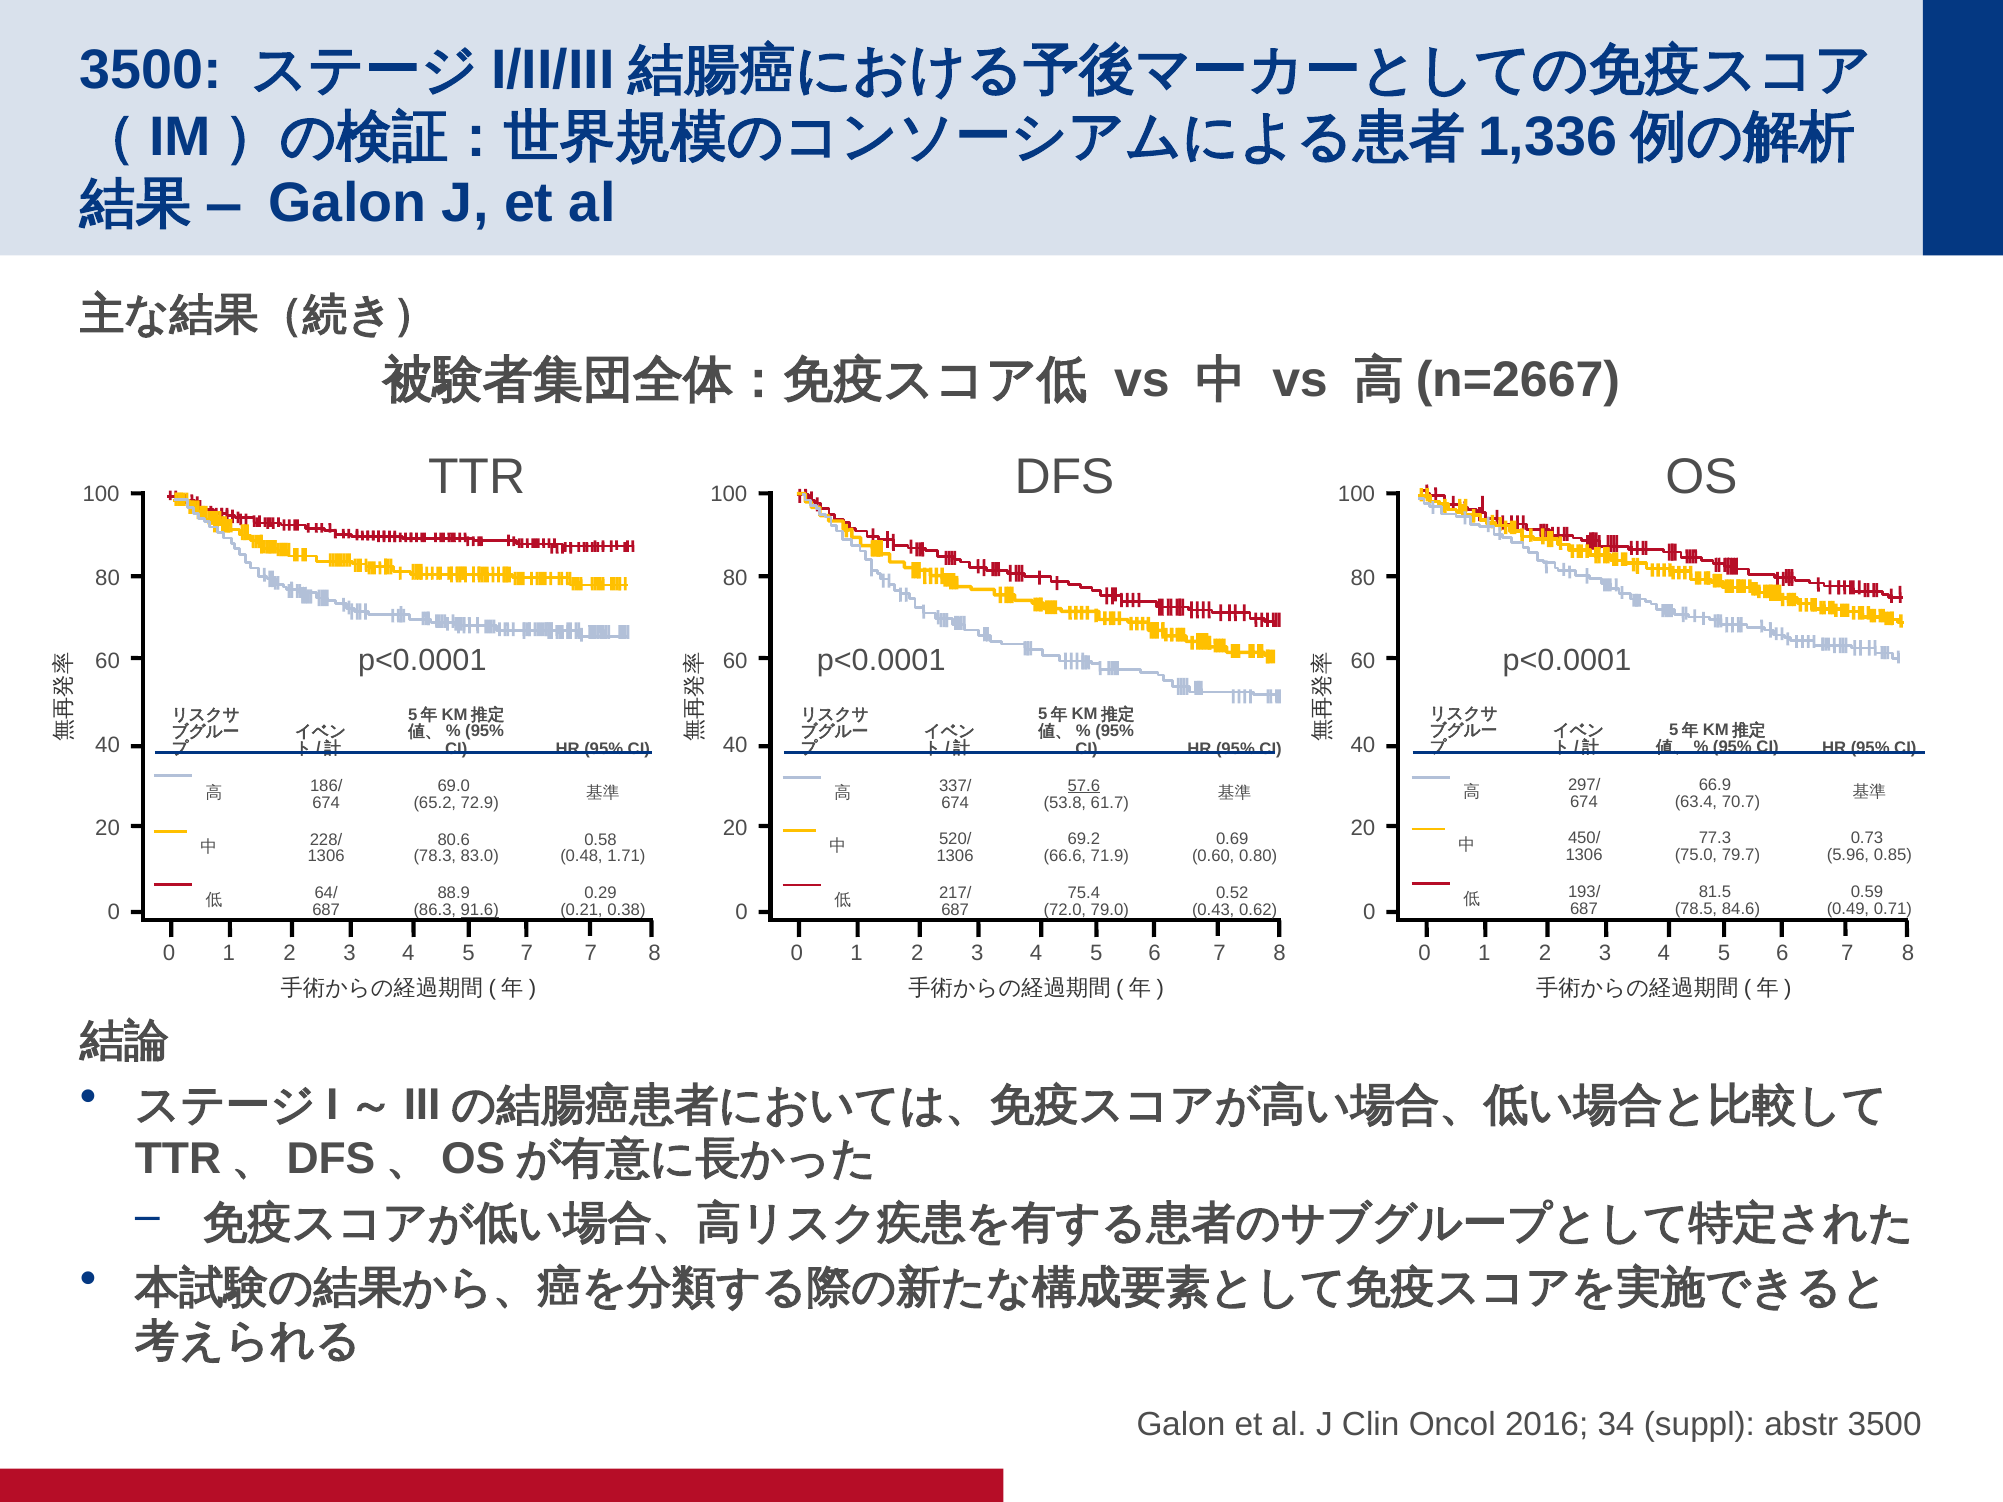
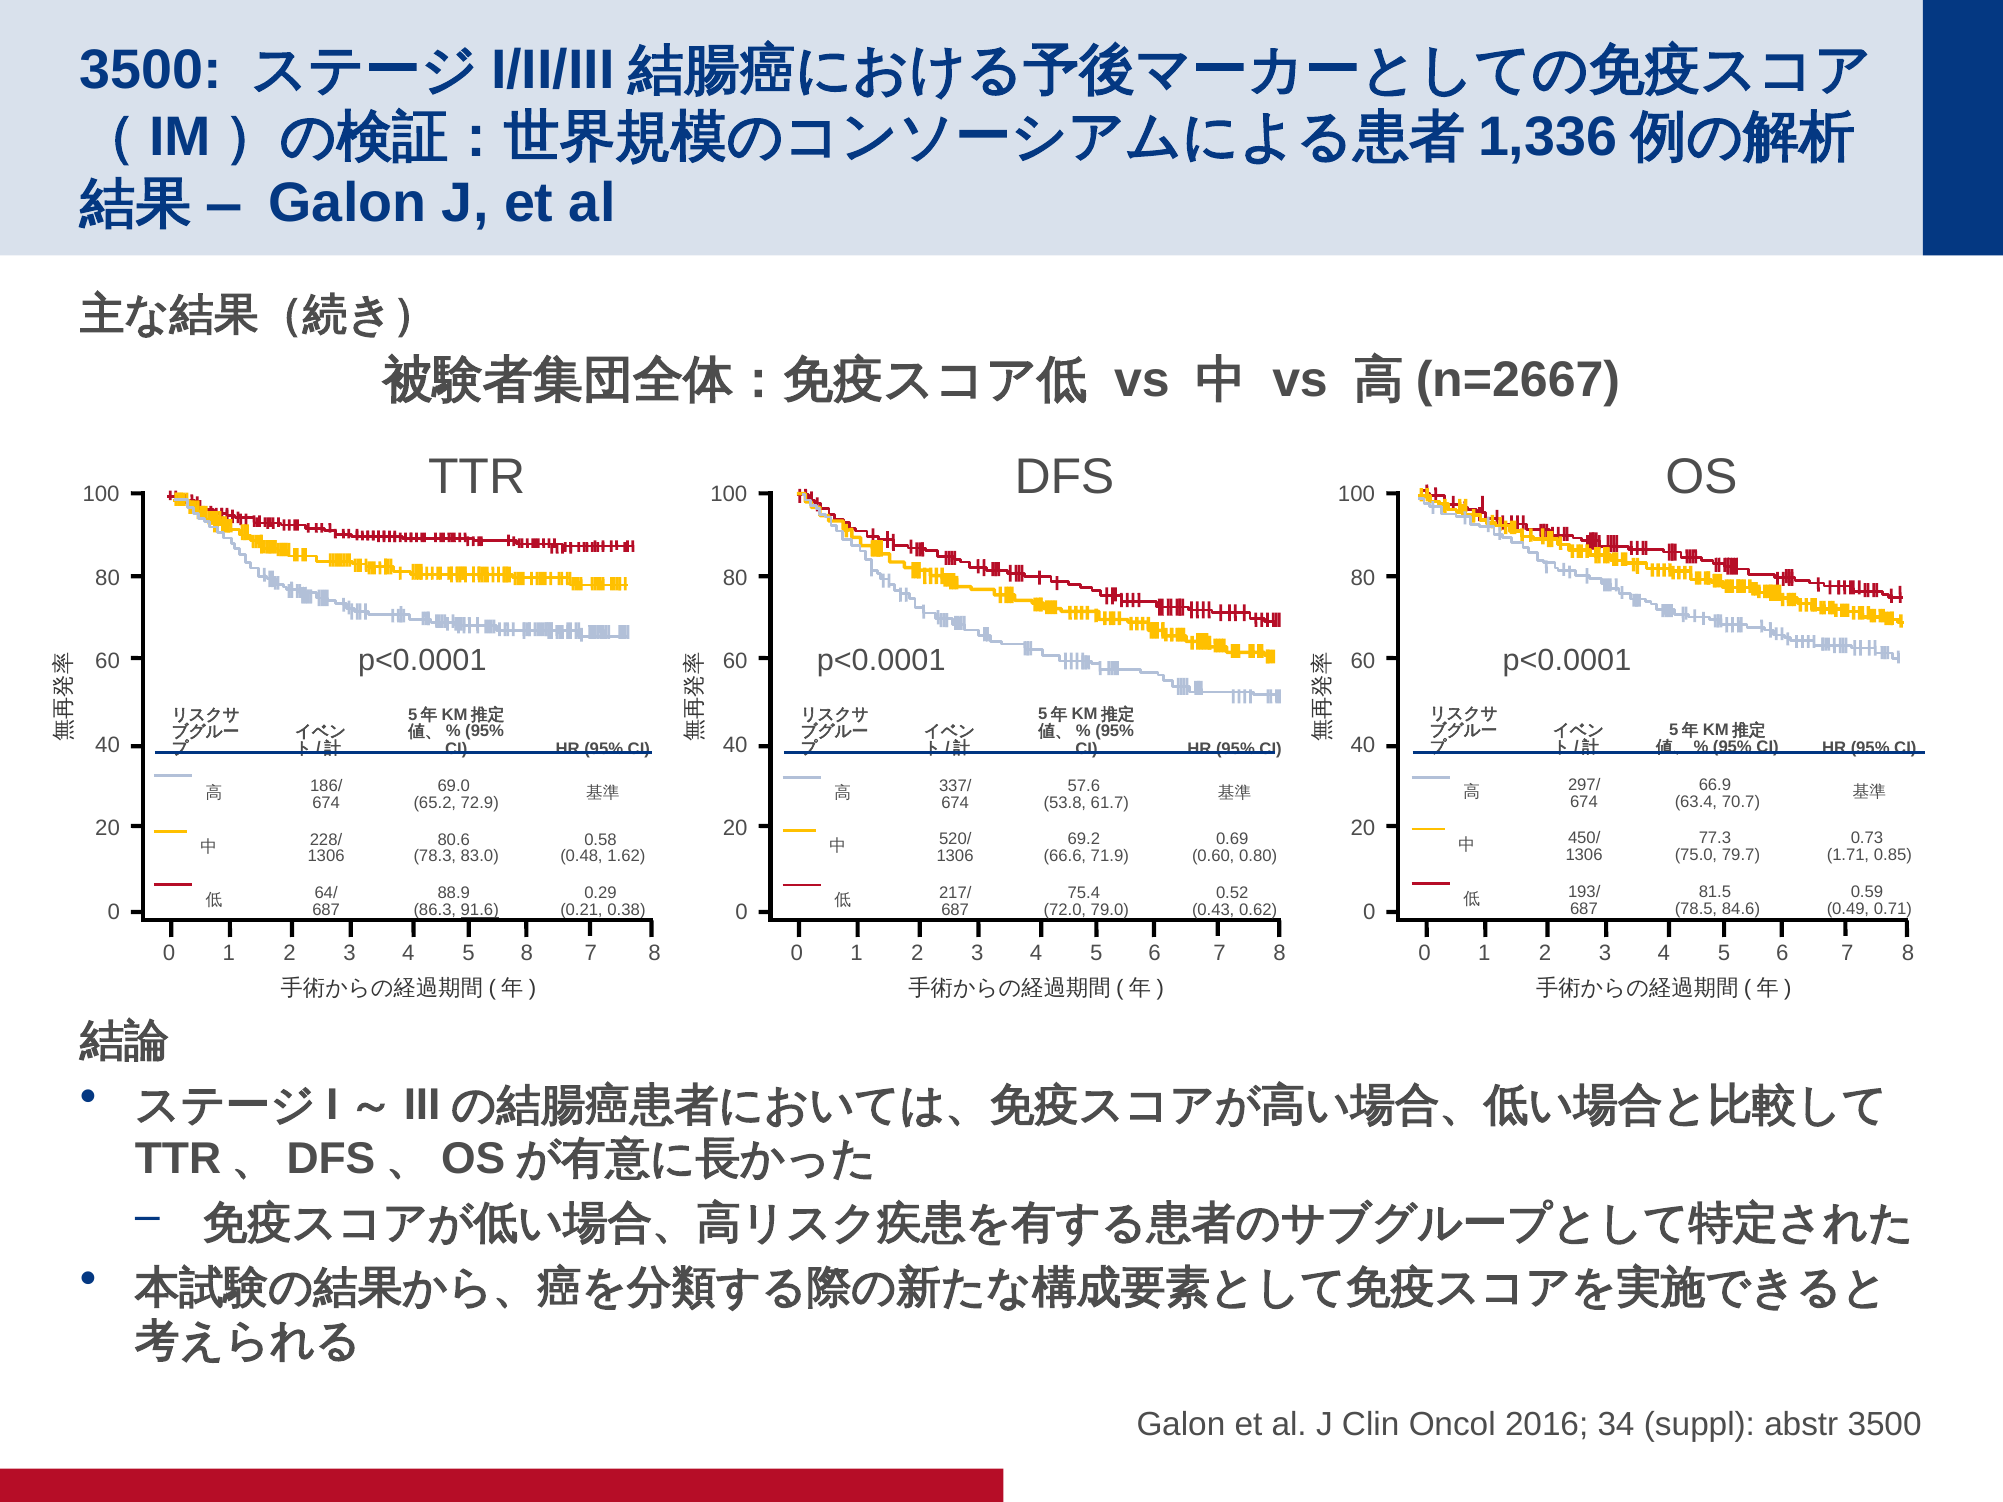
57.6 underline: present -> none (1084, 786)
5.96: 5.96 -> 1.71 (1848, 855)
1.71: 1.71 -> 1.62 (626, 856)
5 7: 7 -> 8 (527, 954)
